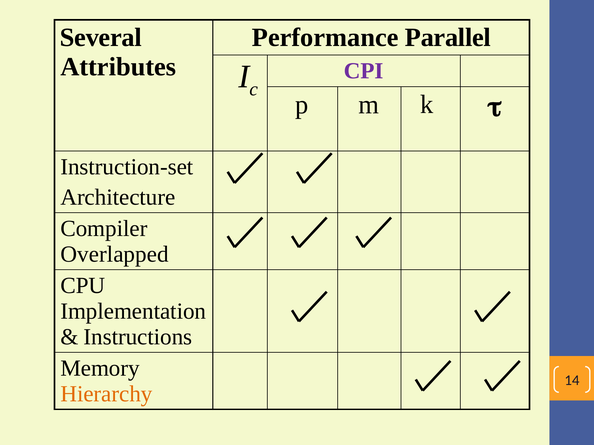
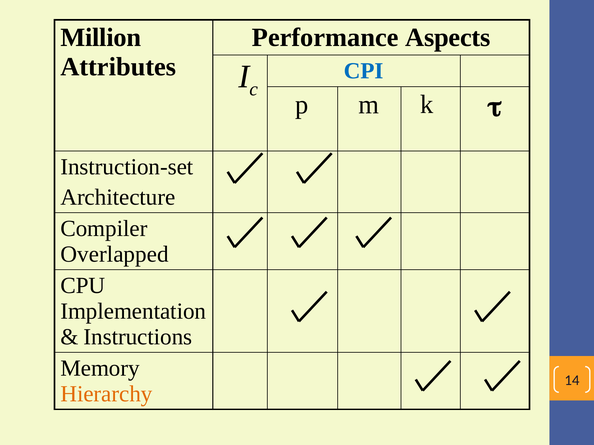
Several: Several -> Million (101, 38)
Parallel: Parallel -> Aspects (448, 38)
CPI colour: purple -> blue (364, 71)
